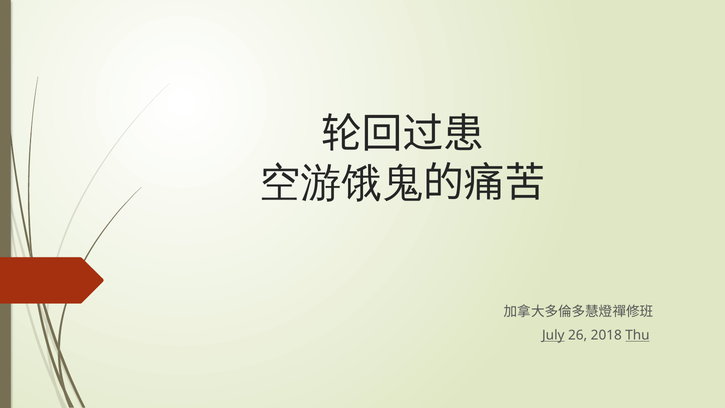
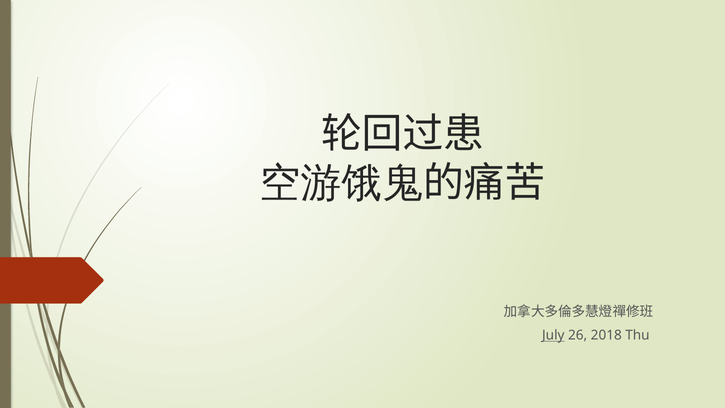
Thu underline: present -> none (637, 335)
